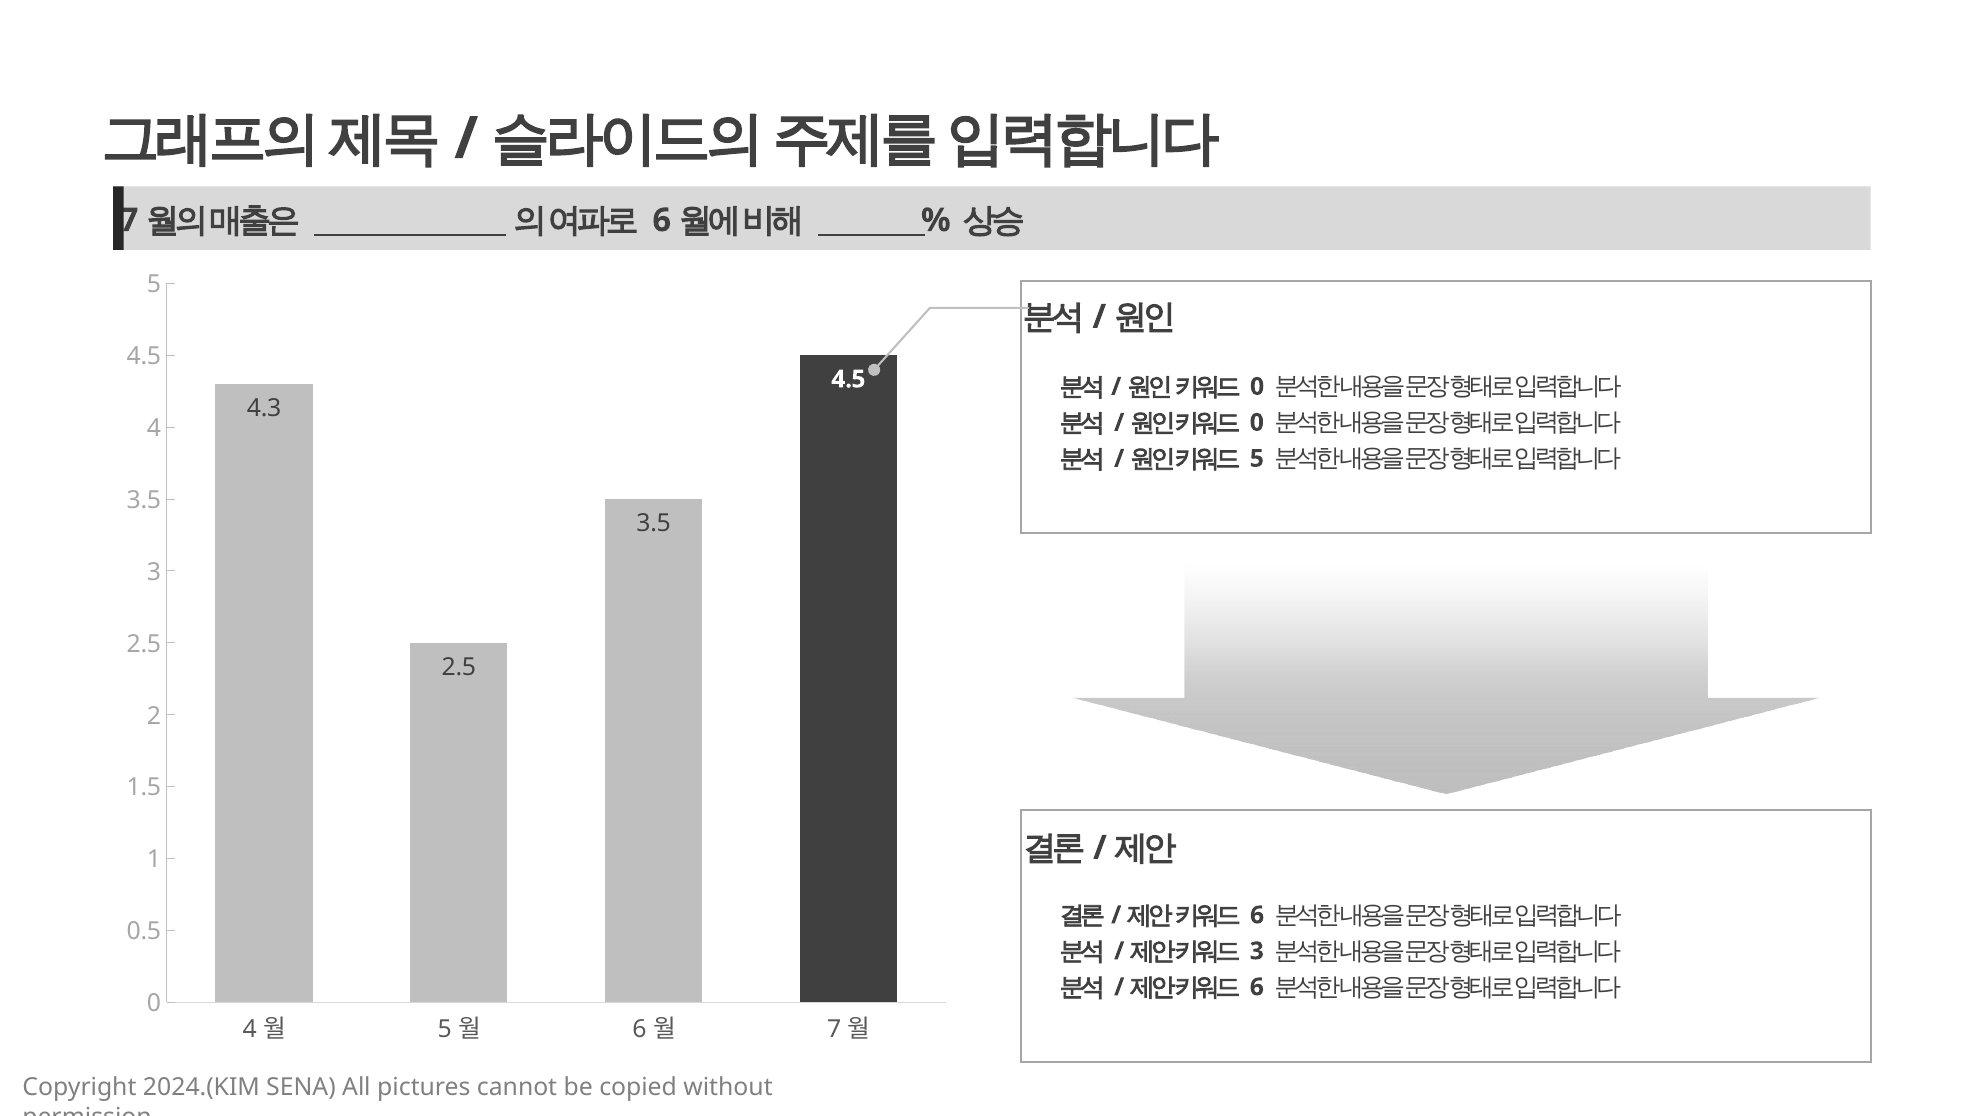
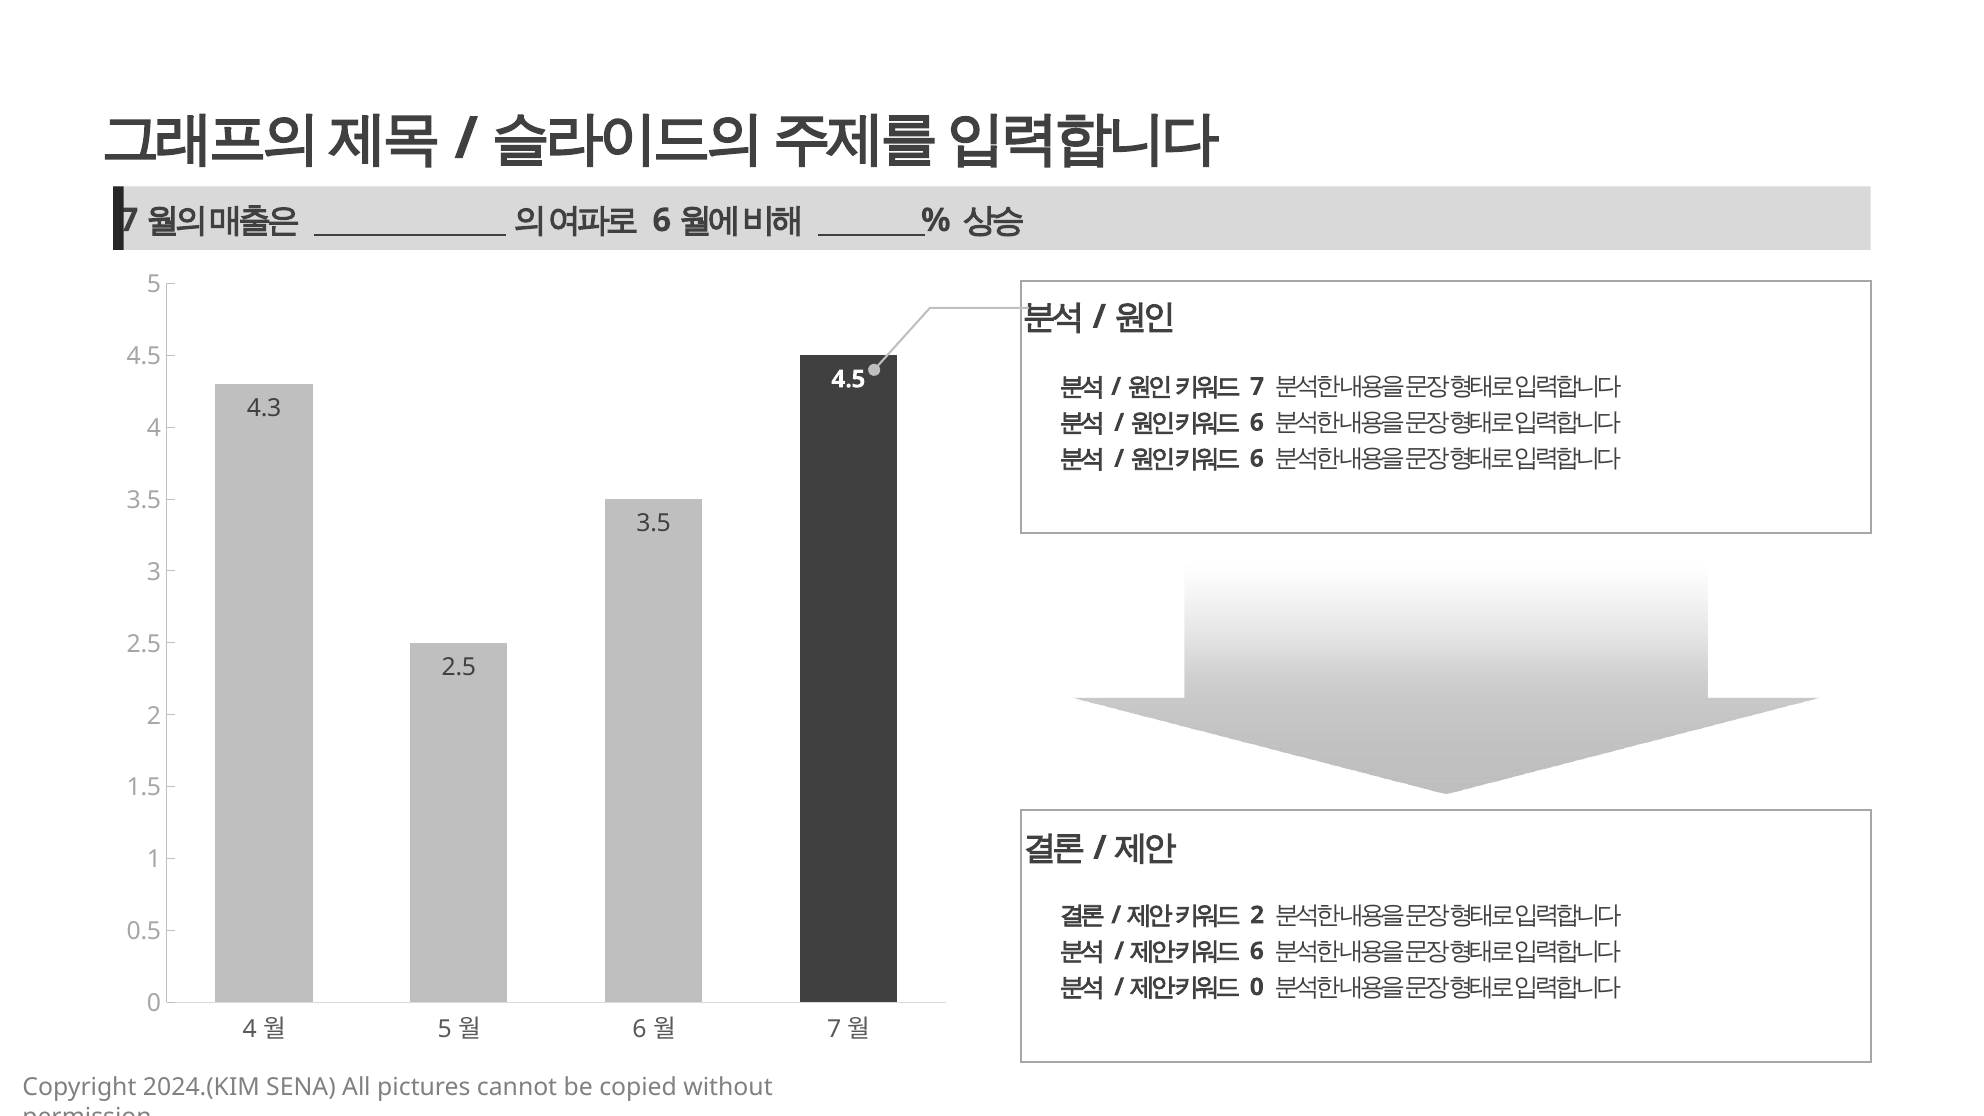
0: 0 -> 7 (1257, 387)
0: 0 -> 6 (1257, 423)
5: 5 -> 6 (1257, 459)
6: 6 -> 2 (1257, 915)
3: 3 -> 6 (1257, 951)
6: 6 -> 0 (1257, 987)
